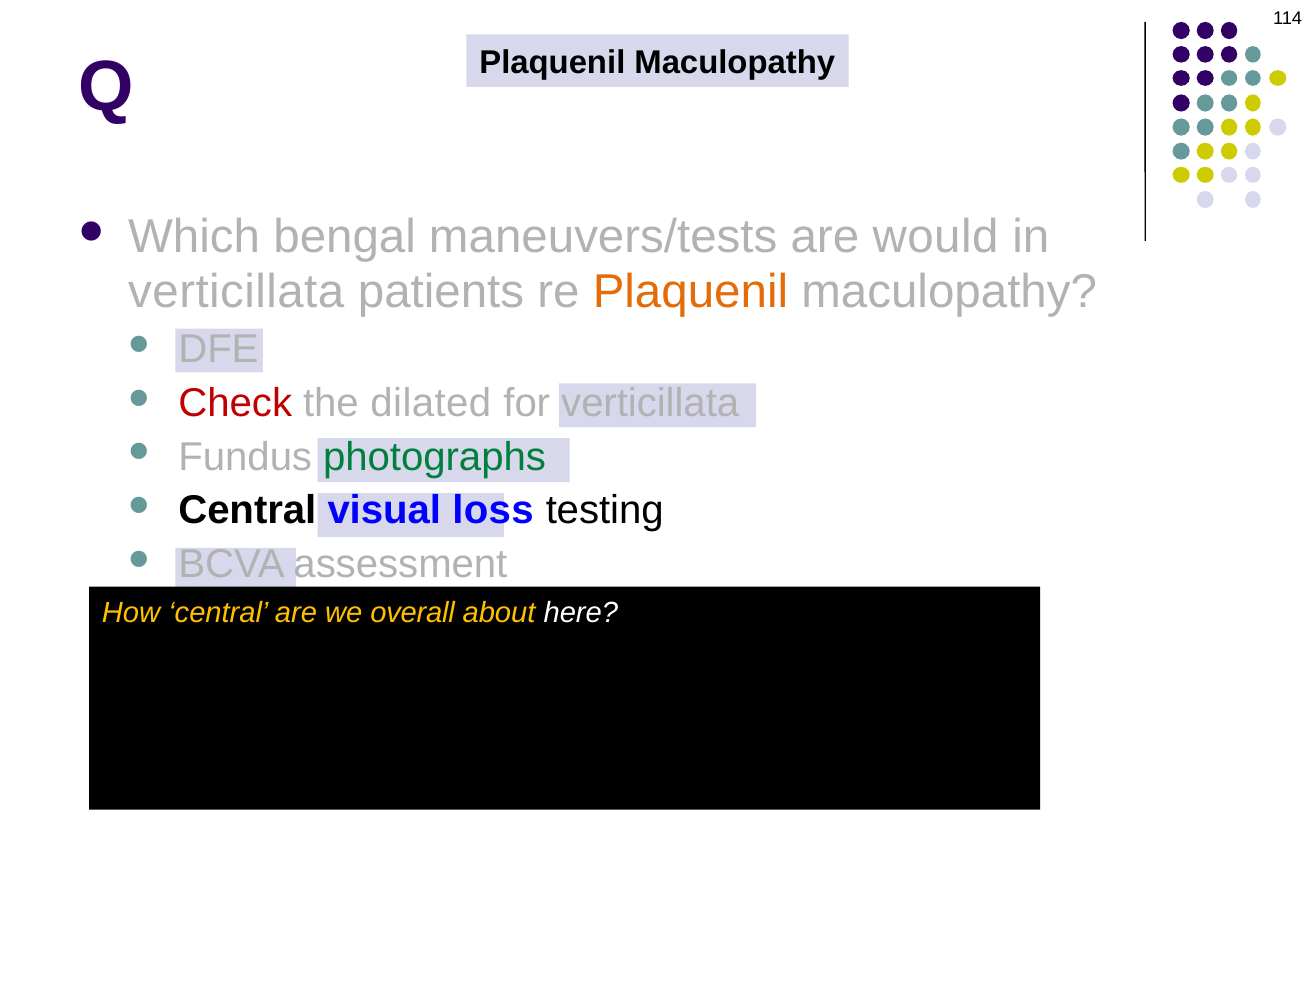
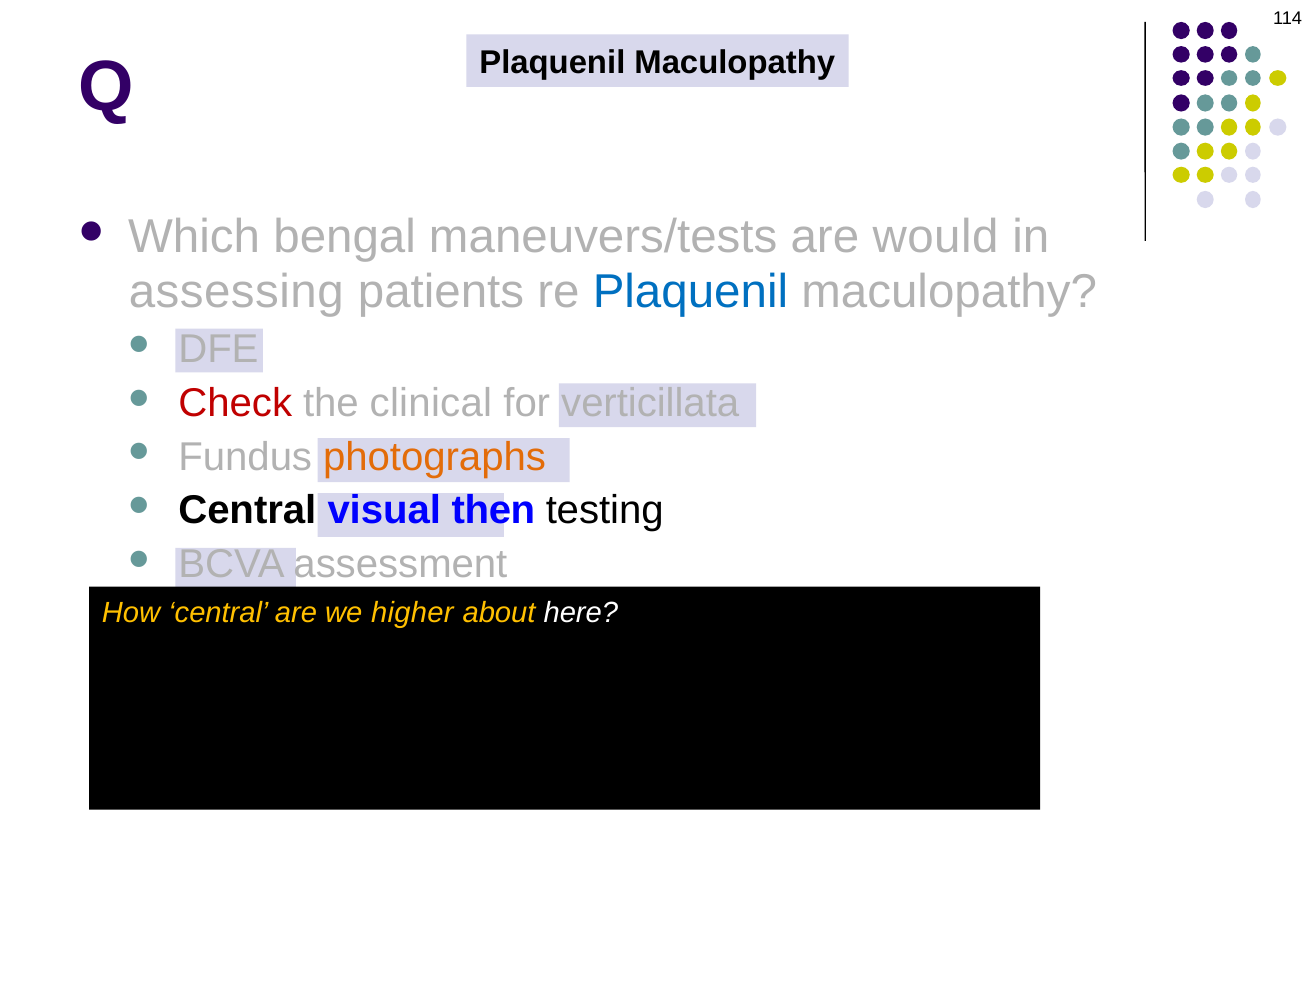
verticillata: verticillata -> assessing (236, 291)
Plaquenil colour: orange -> blue (690, 291)
dilated: dilated -> clinical (431, 403)
photographs colour: green -> orange (435, 457)
loss: loss -> then (493, 511)
overall: overall -> higher (412, 613)
